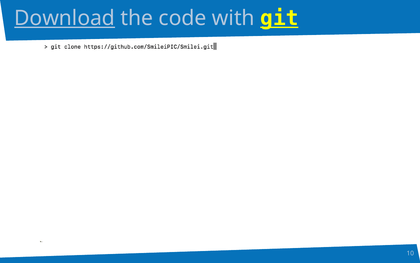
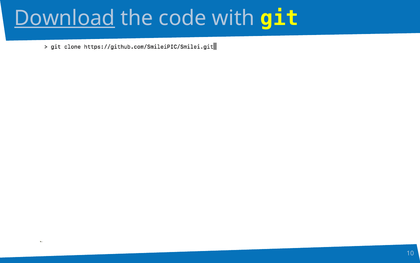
git underline: present -> none (279, 18)
